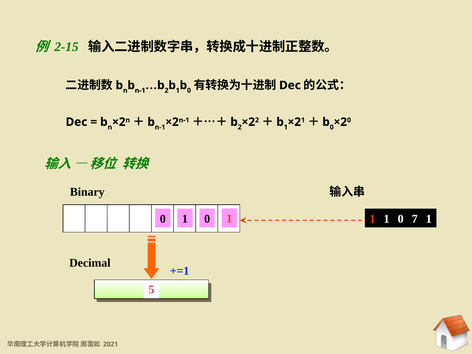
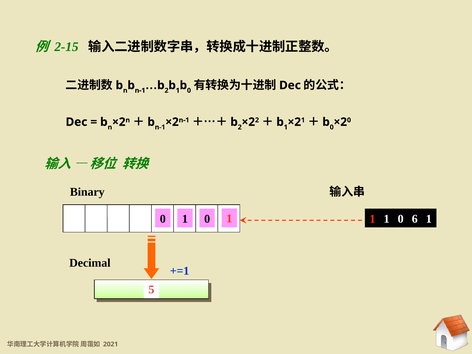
7: 7 -> 6 (415, 219)
